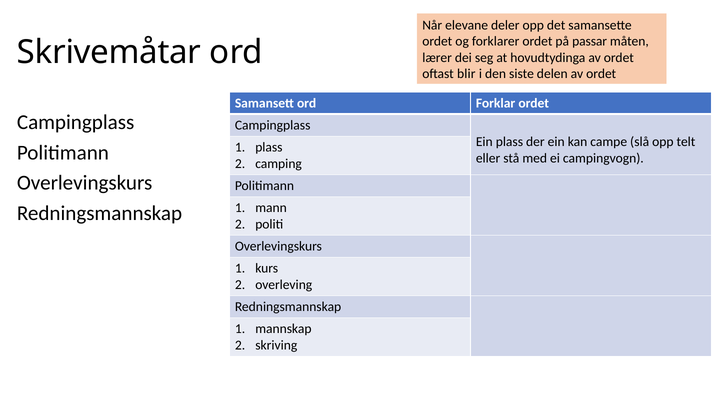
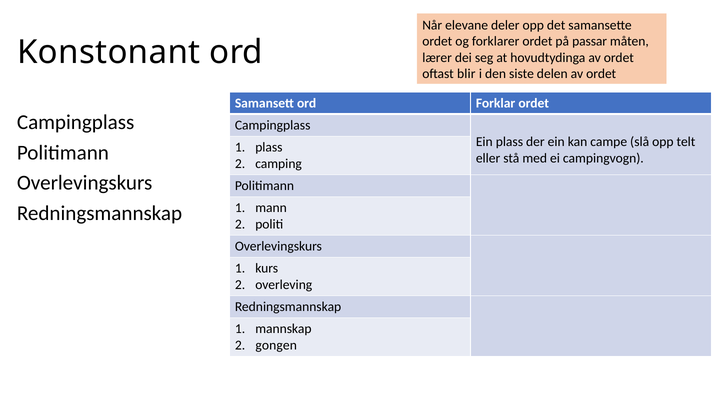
Skrivemåtar: Skrivemåtar -> Konstonant (109, 52)
skriving: skriving -> gongen (276, 345)
